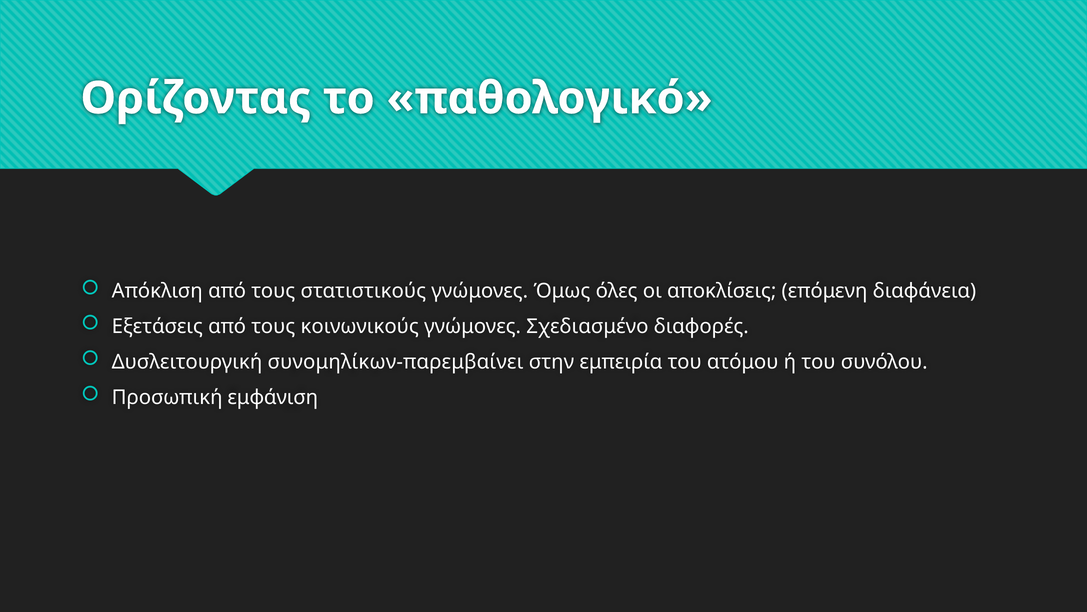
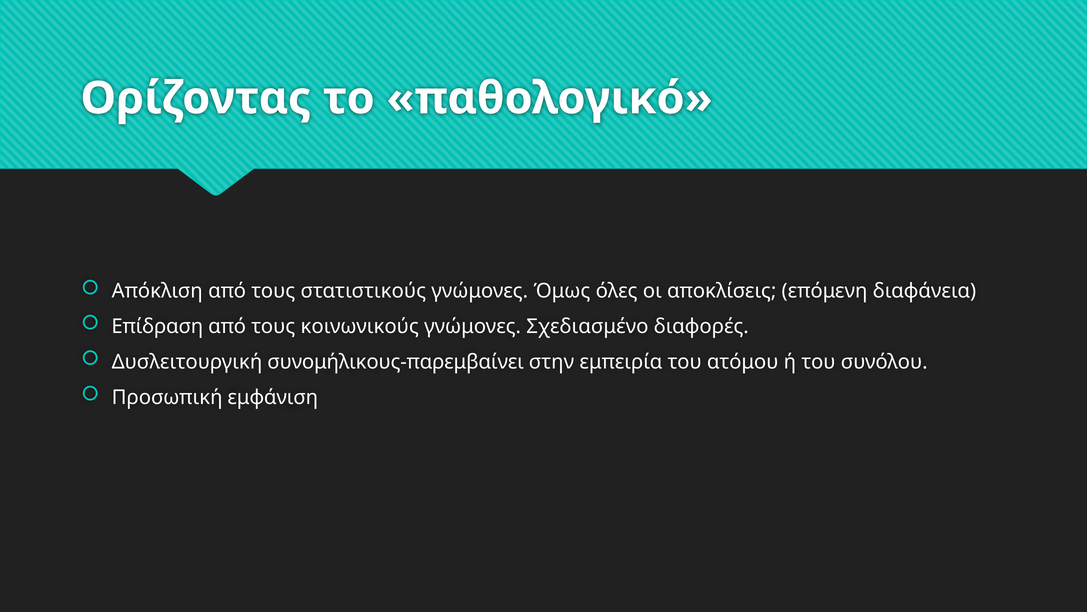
Εξετάσεις: Εξετάσεις -> Επίδραση (157, 326)
συνομηλίκων-παρεμβαίνει: συνομηλίκων-παρεμβαίνει -> συνομήλικους-παρεμβαίνει (396, 362)
